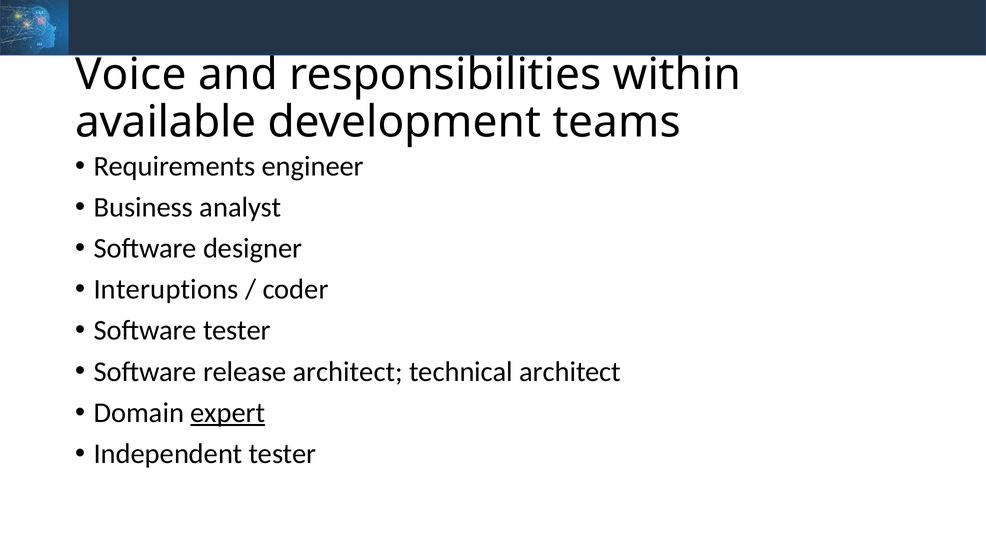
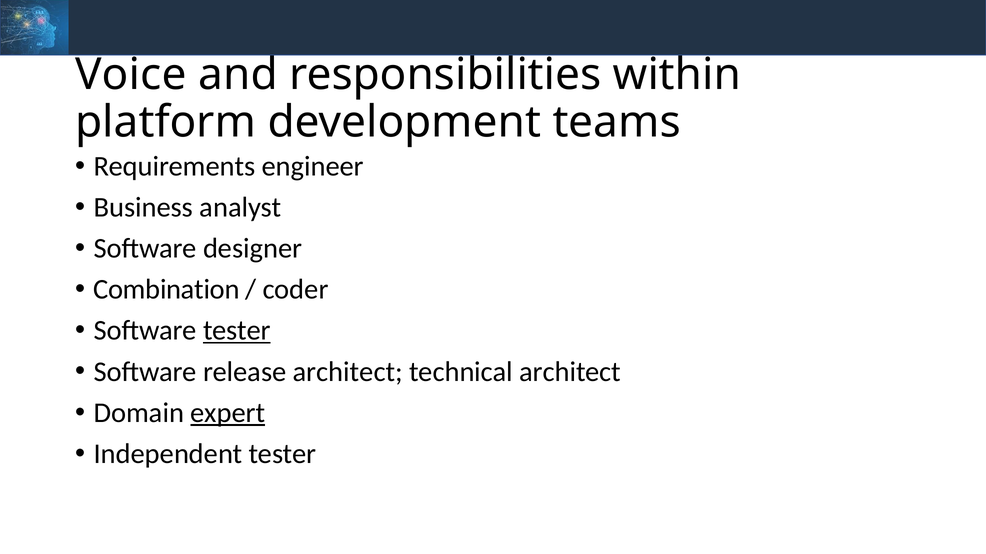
available: available -> platform (166, 122)
Interuptions: Interuptions -> Combination (166, 290)
tester underline: none -> present (237, 331)
